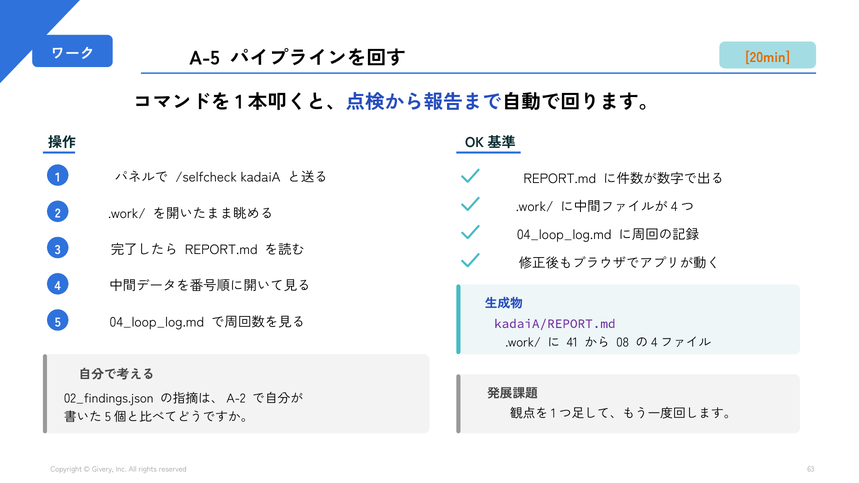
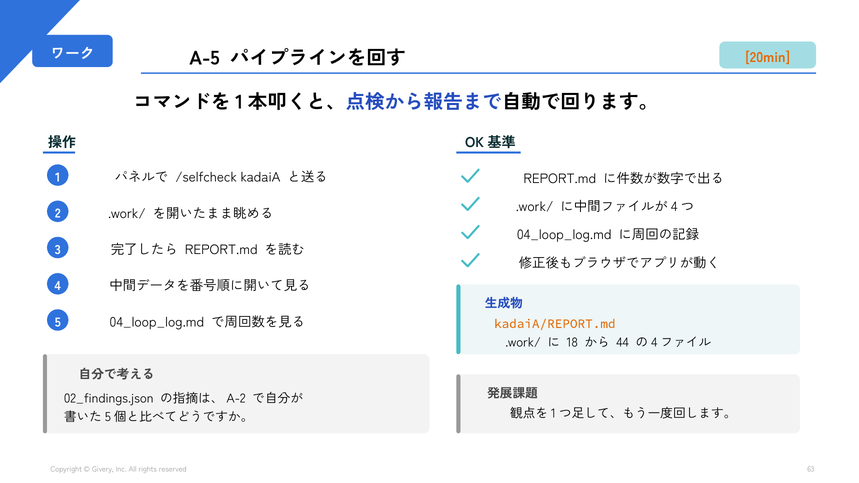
kadaiA/REPORT.md colour: purple -> orange (555, 324)
41: 41 -> 18 (572, 343)
08: 08 -> 44 (623, 343)
